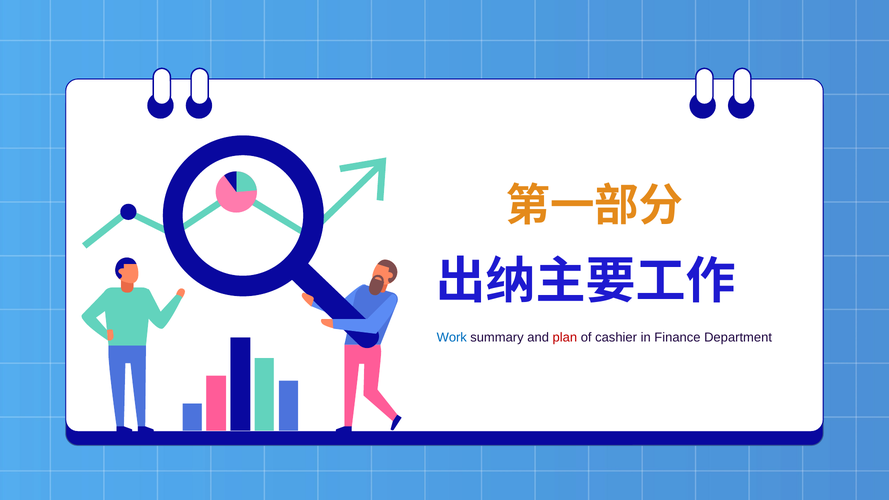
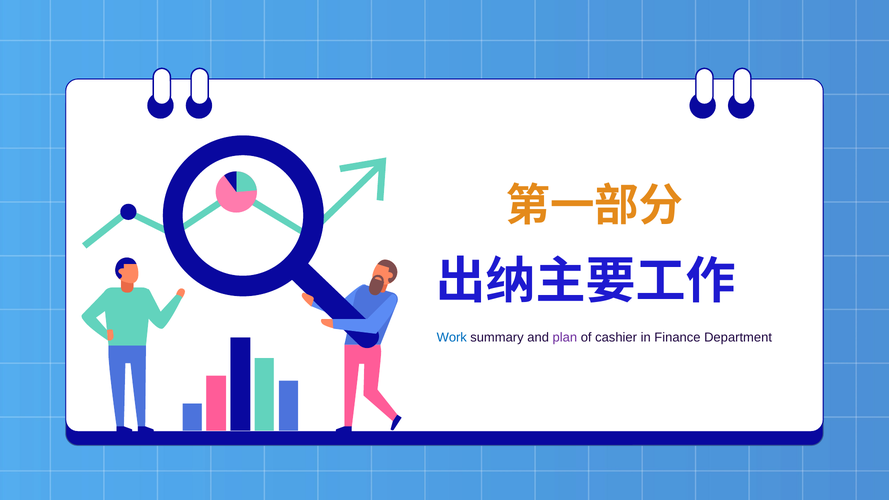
plan colour: red -> purple (565, 338)
